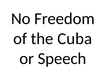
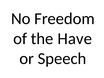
Cuba: Cuba -> Have (75, 39)
